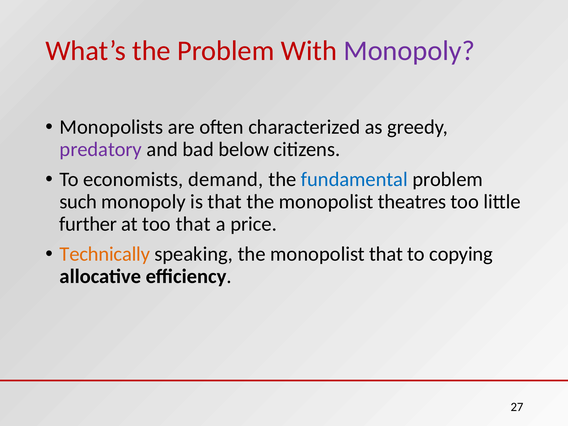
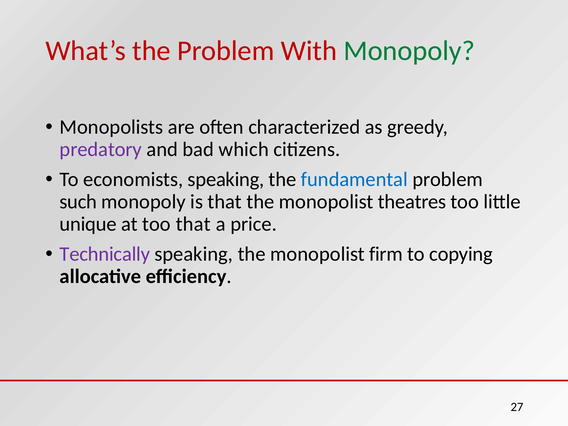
Monopoly colour: purple -> green (409, 51)
below: below -> which (244, 149)
economists demand: demand -> speaking (226, 180)
further: further -> unique (88, 224)
Technically colour: orange -> purple (105, 254)
monopolist that: that -> firm (386, 254)
